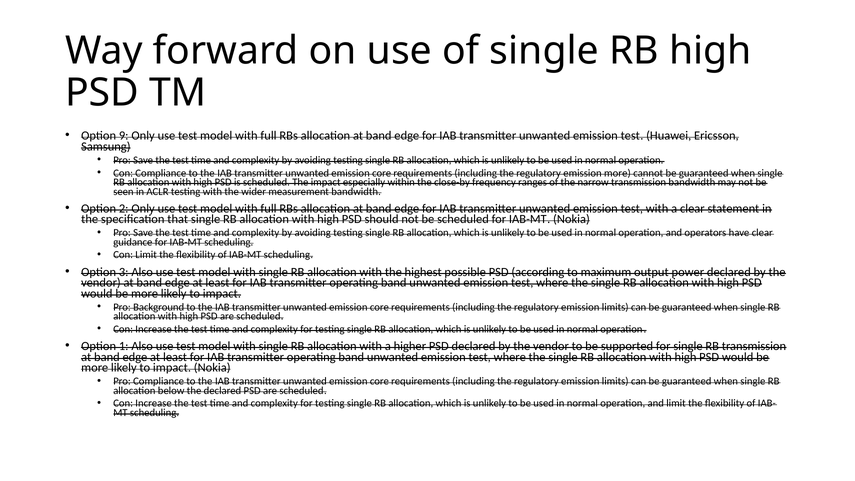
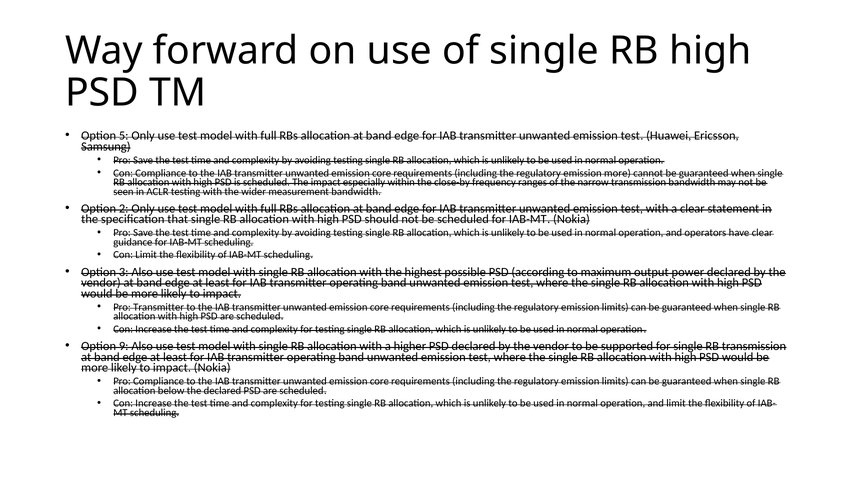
9: 9 -> 5 (124, 136)
Pro Background: Background -> Transmitter (159, 307)
1: 1 -> 9 (124, 346)
